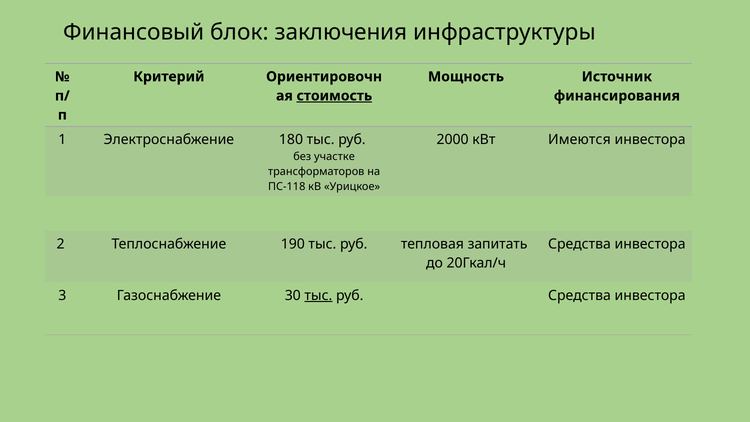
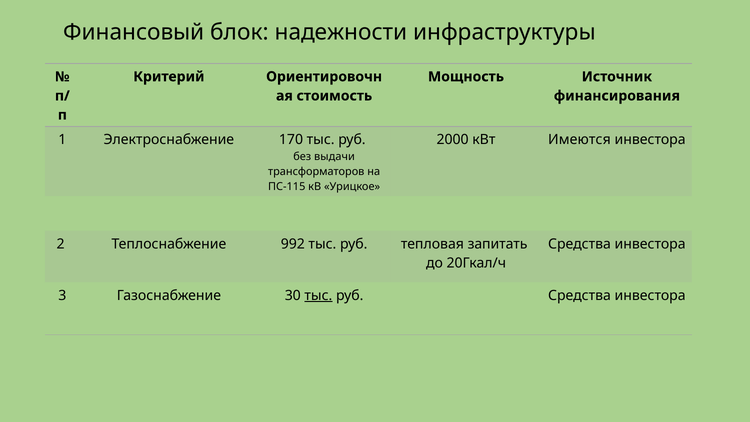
заключения: заключения -> надежности (341, 32)
стоимость underline: present -> none (334, 96)
180: 180 -> 170 (291, 140)
участке: участке -> выдачи (334, 157)
ПС-118: ПС-118 -> ПС-115 (287, 186)
190: 190 -> 992 (293, 244)
